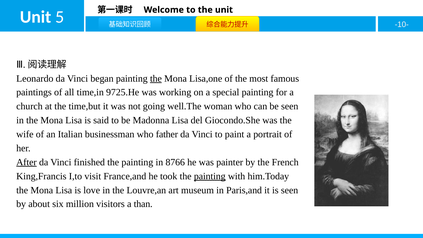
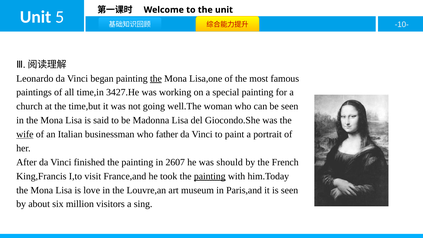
9725.He: 9725.He -> 3427.He (123, 92)
wife underline: none -> present (25, 134)
After underline: present -> none (27, 162)
8766: 8766 -> 2607 (175, 162)
painter: painter -> should (230, 162)
than: than -> sing (143, 204)
